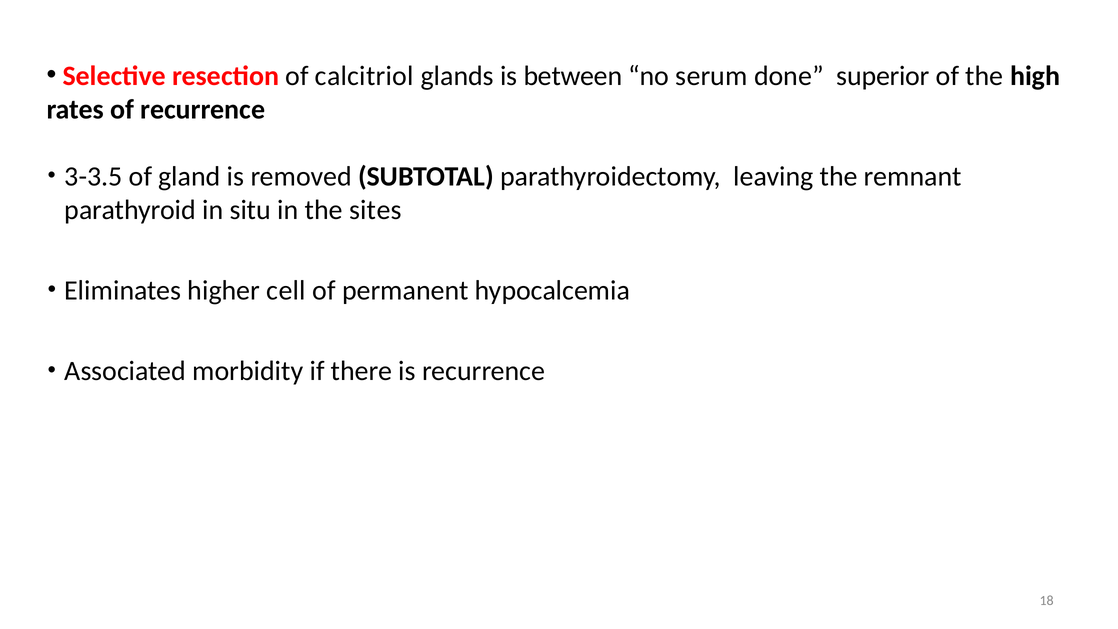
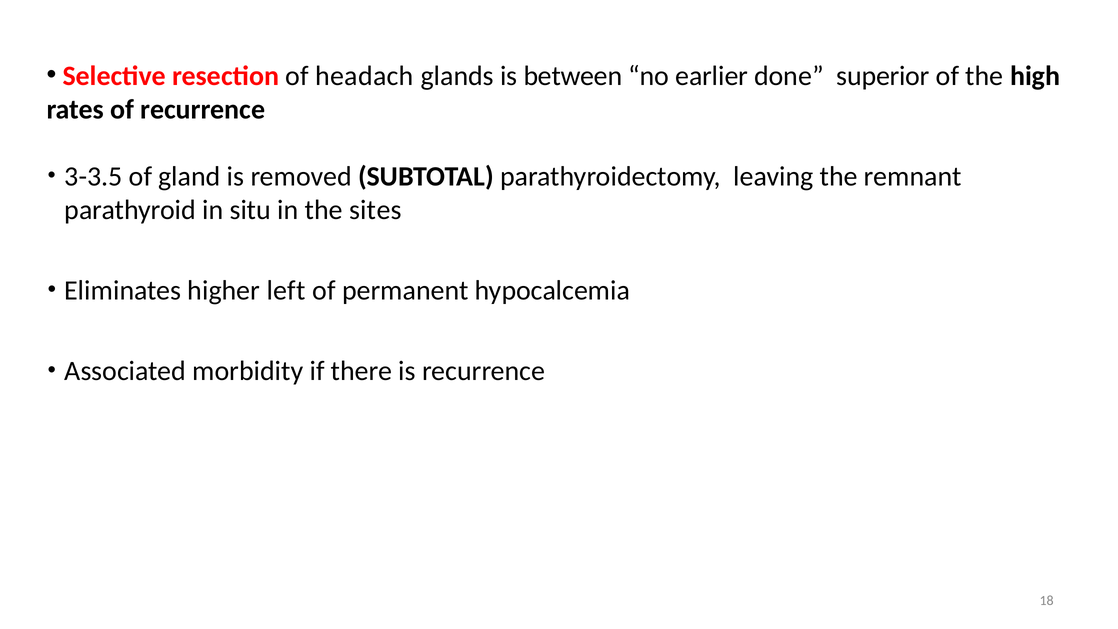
calcitriol: calcitriol -> headach (364, 76)
serum: serum -> earlier (712, 76)
cell: cell -> left (286, 290)
